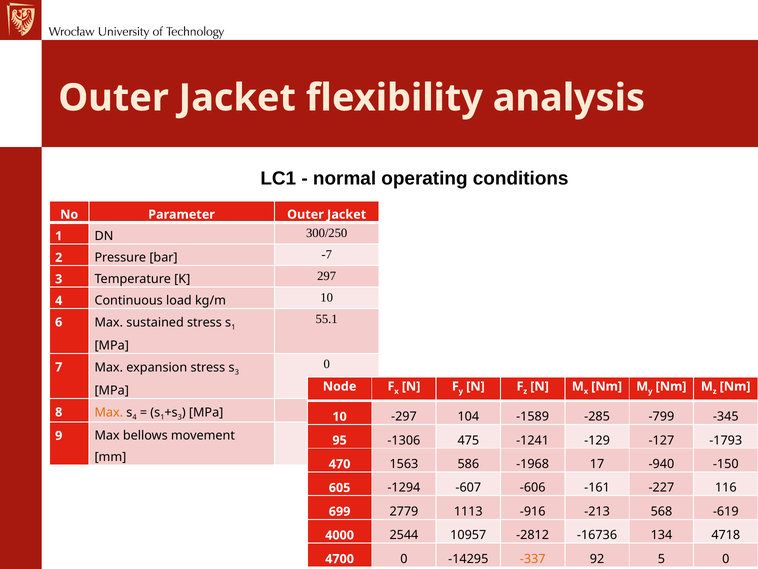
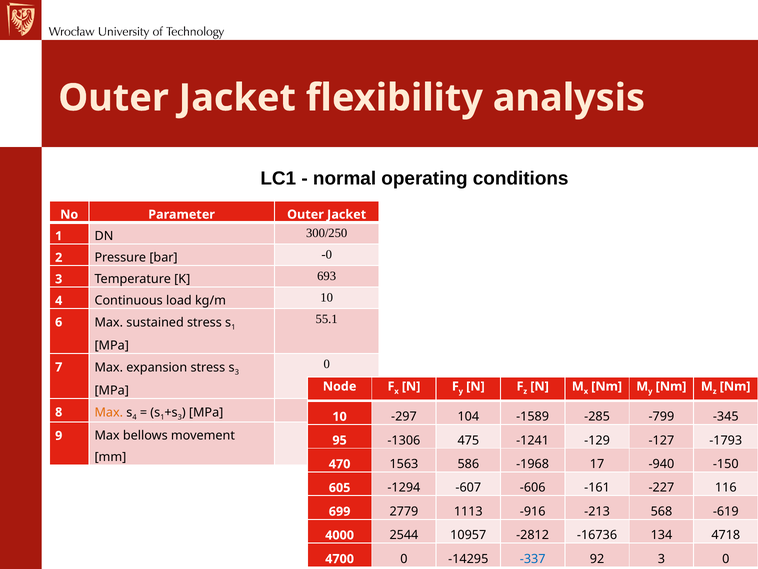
-7: -7 -> -0 (327, 254)
297: 297 -> 693 (327, 276)
-337 colour: orange -> blue (533, 558)
92 5: 5 -> 3 (661, 558)
